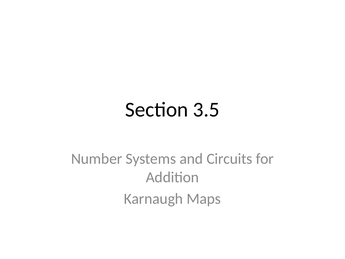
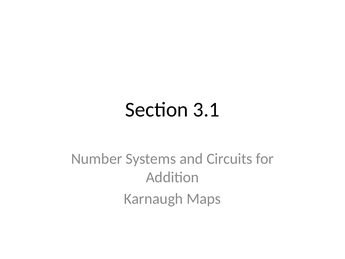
3.5: 3.5 -> 3.1 (206, 110)
